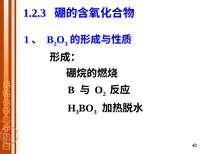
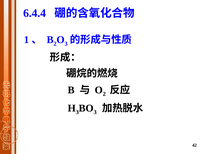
1.2.3: 1.2.3 -> 6.4.4 (35, 13)
